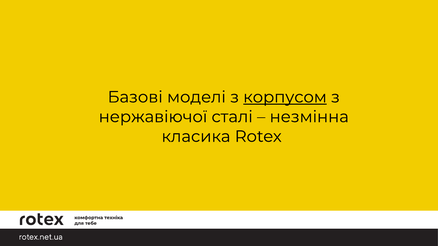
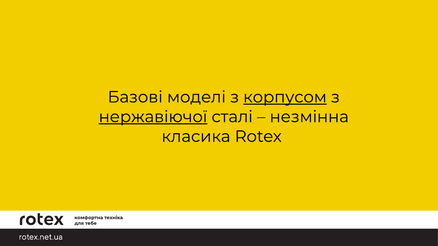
нержавіючої underline: none -> present (153, 117)
